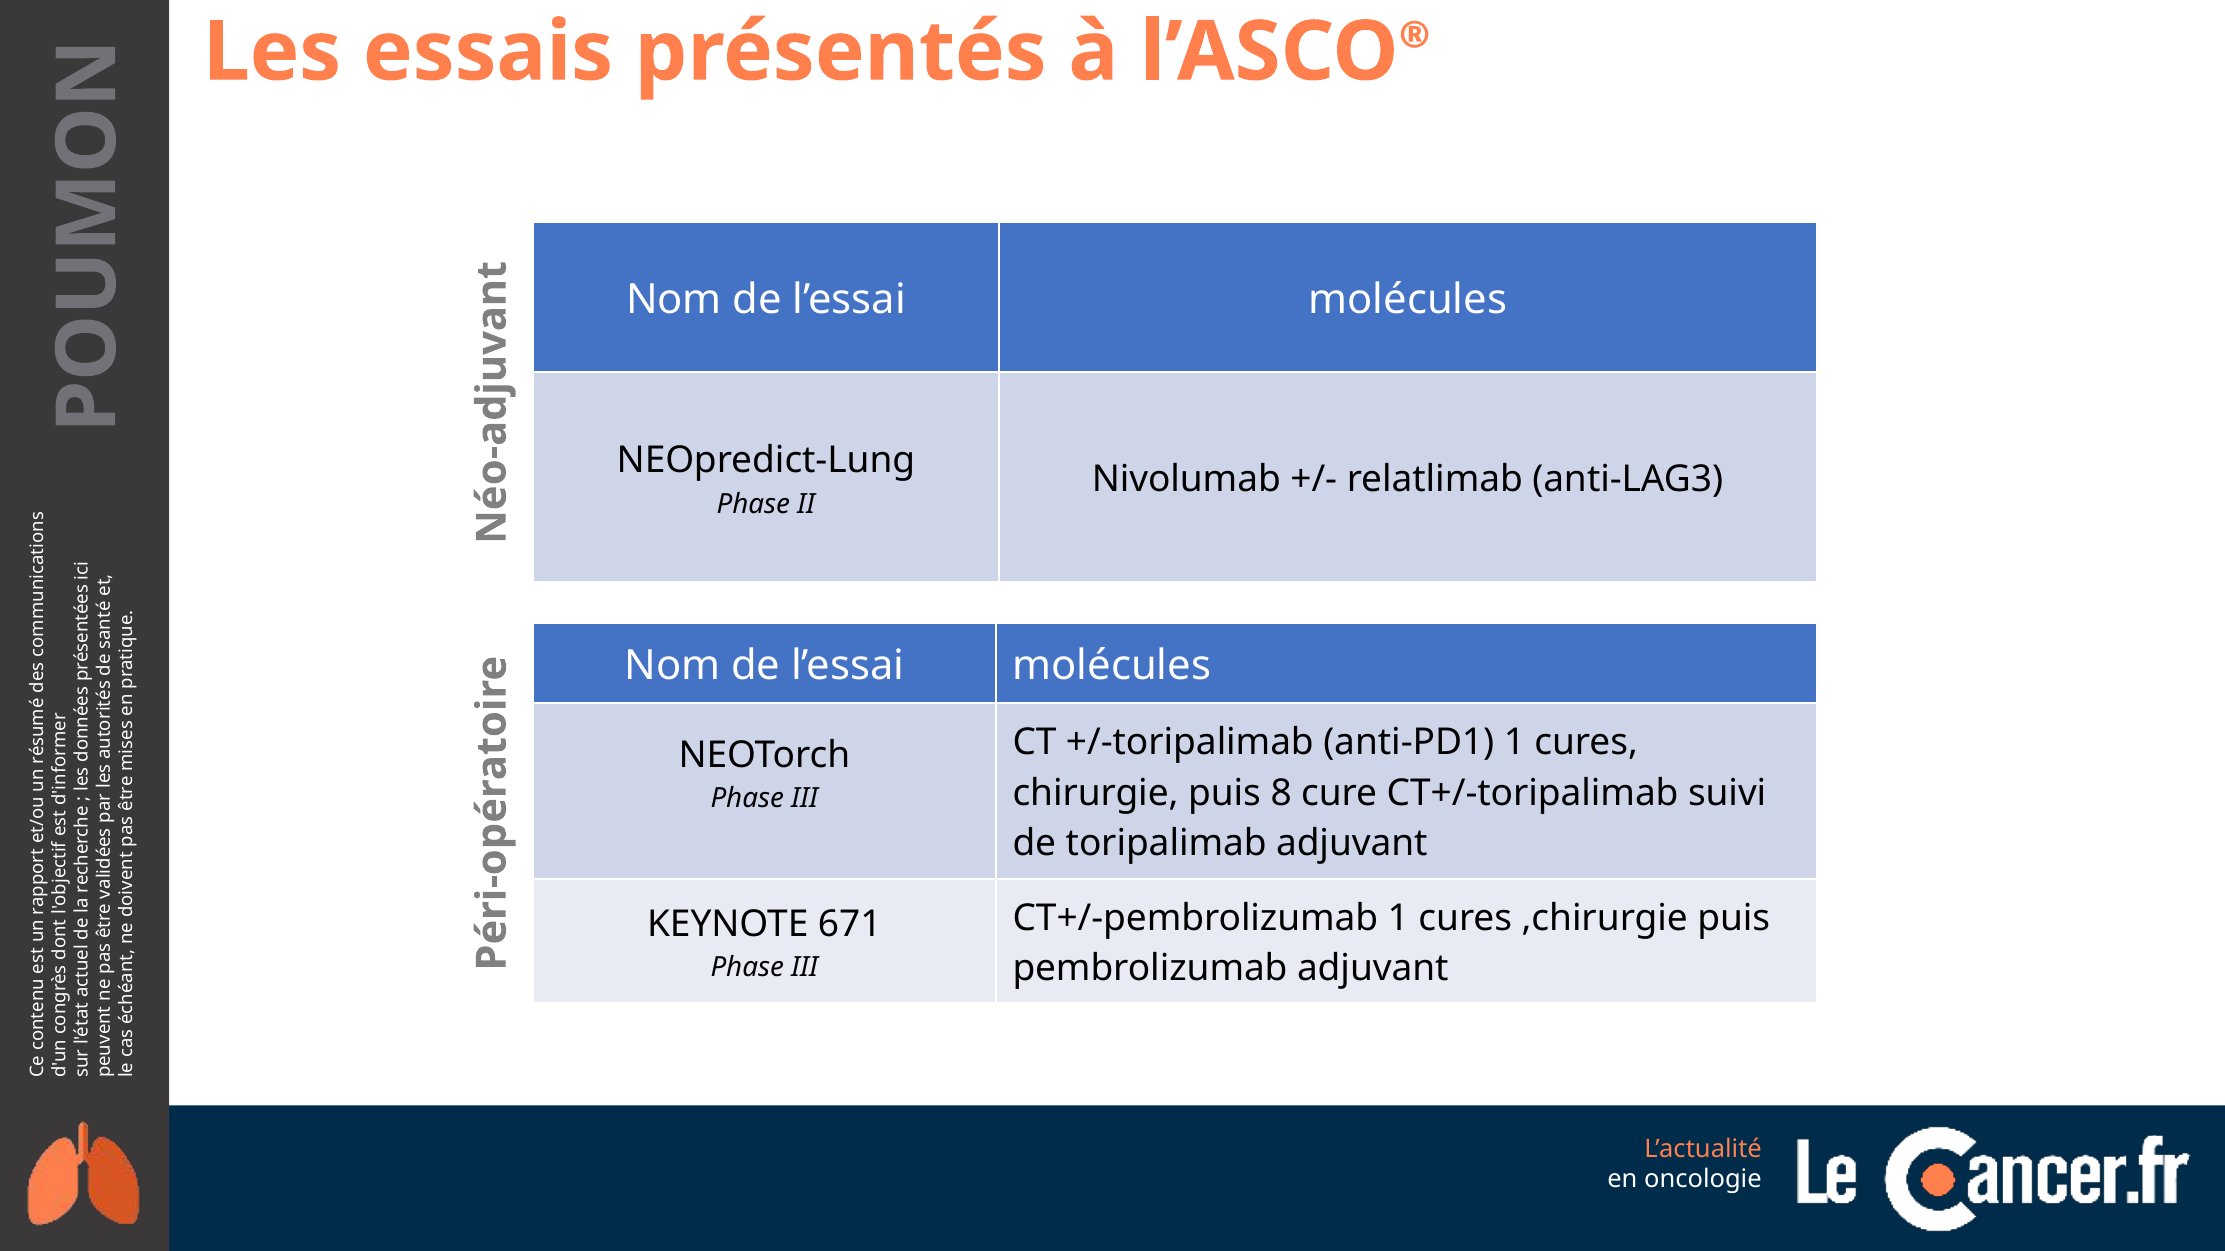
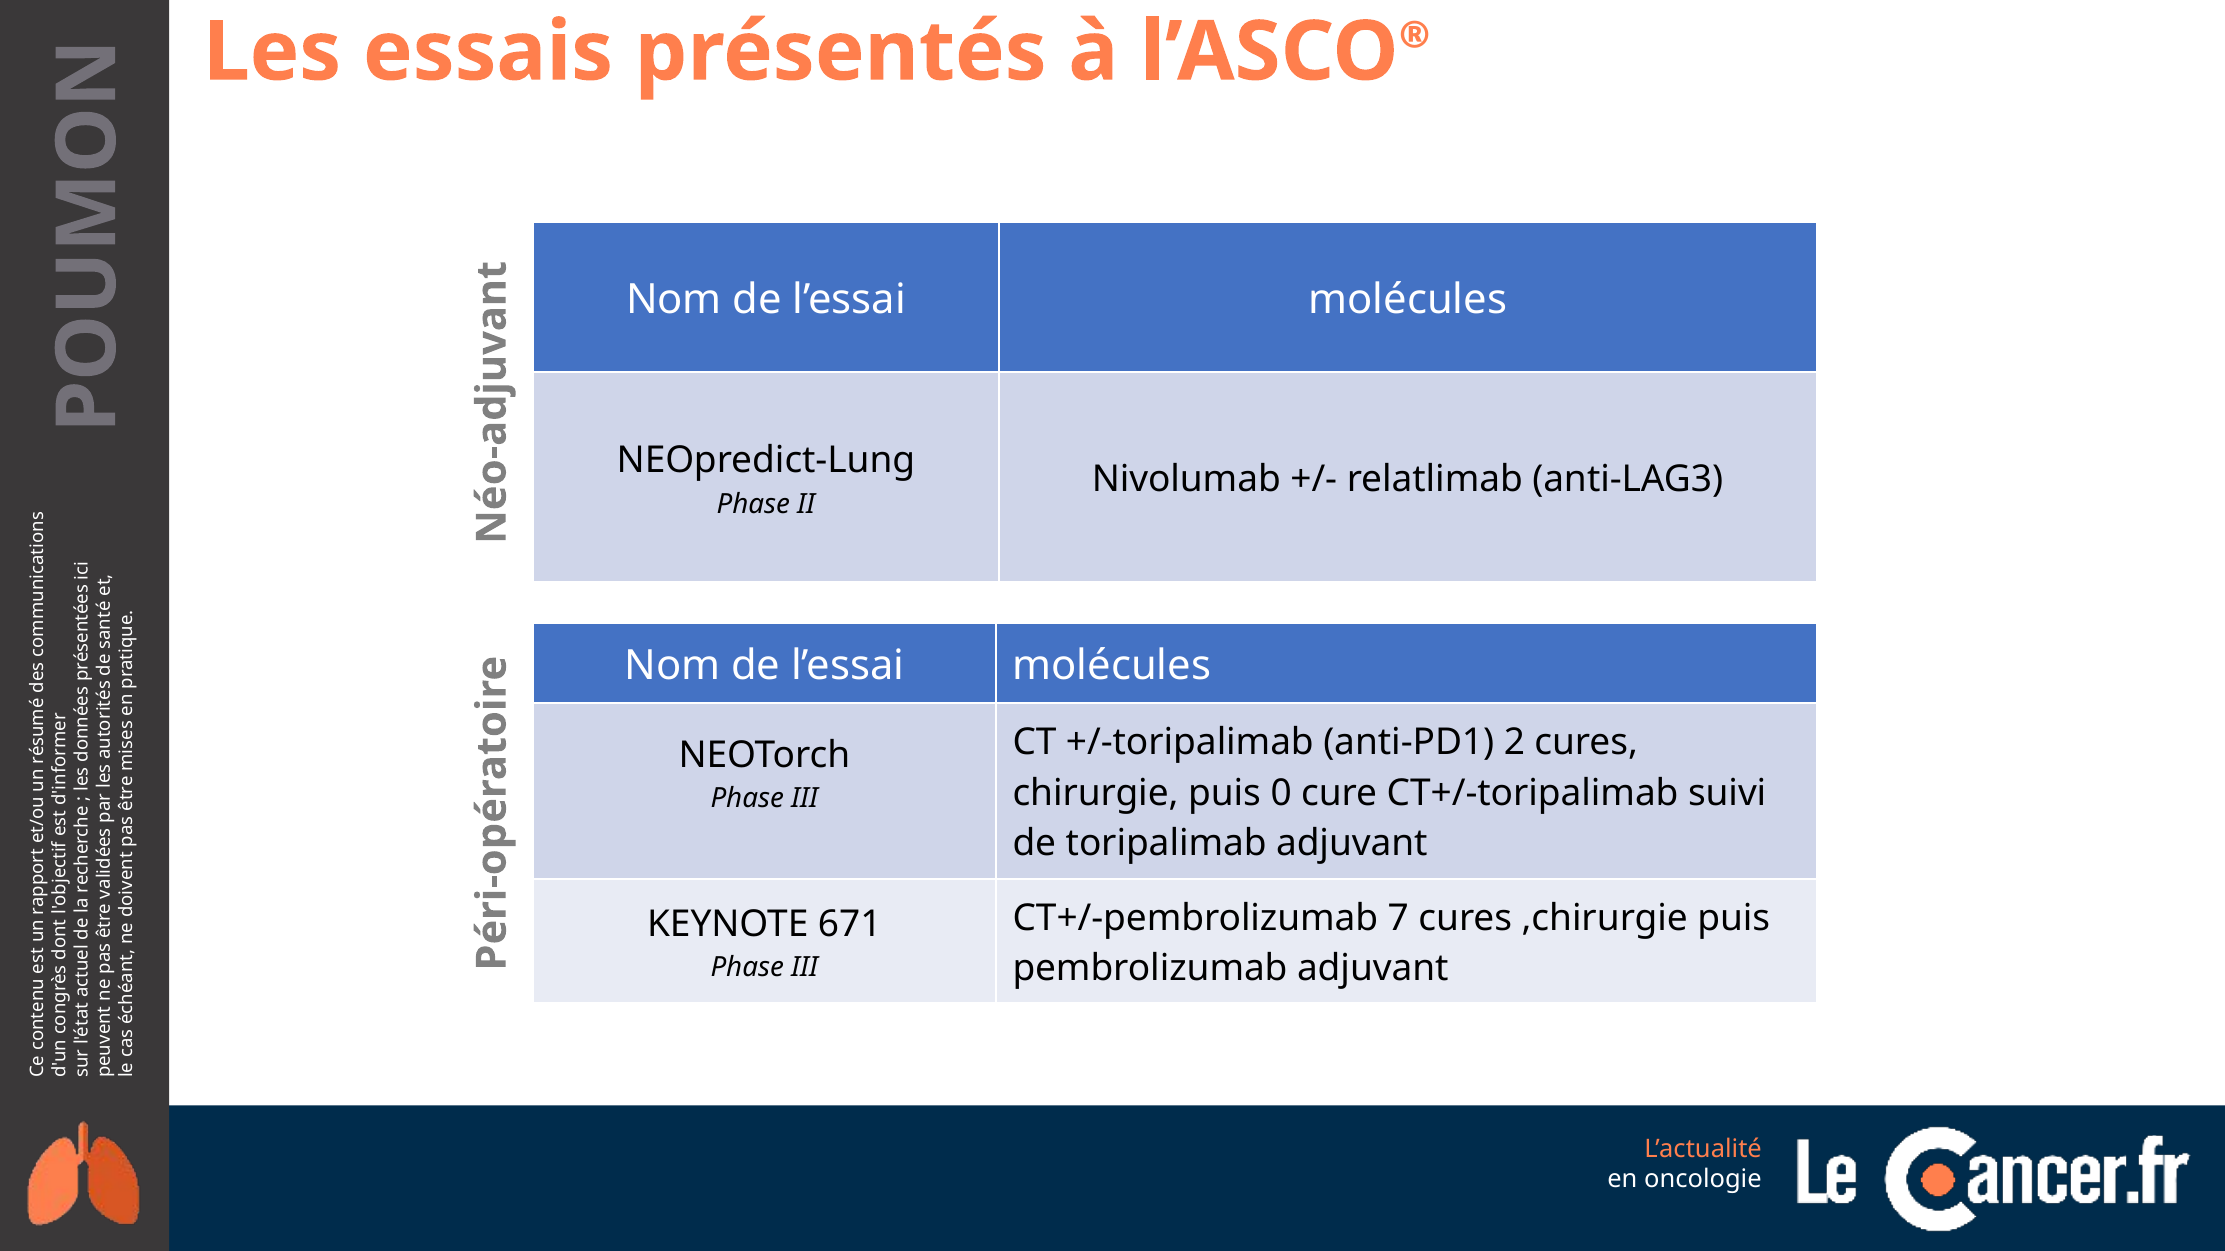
anti-PD1 1: 1 -> 2 (1514, 743)
8: 8 -> 0 (1281, 793)
CT+/-pembrolizumab 1: 1 -> 7 (1398, 918)
